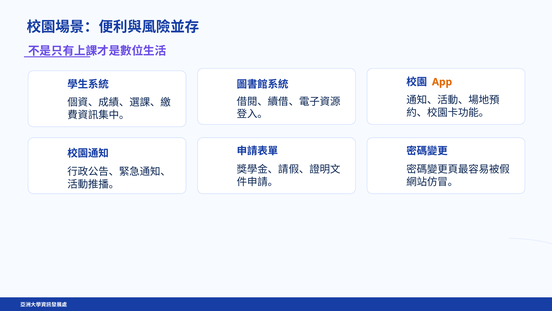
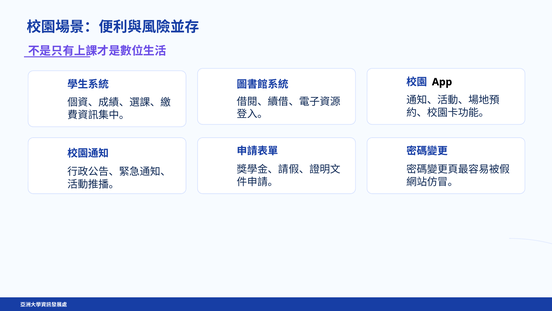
App colour: orange -> black (442, 82)
